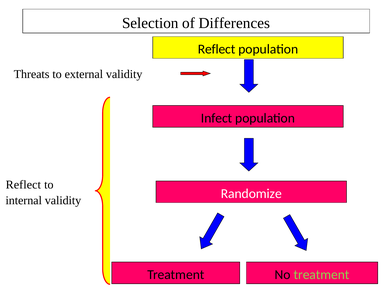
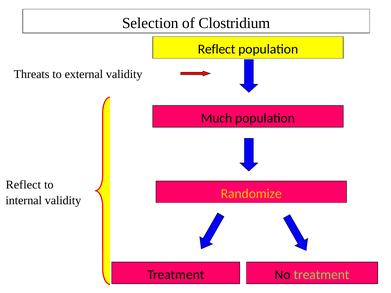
Differences: Differences -> Clostridium (234, 23)
Infect: Infect -> Much (217, 118)
Randomize colour: white -> yellow (251, 194)
